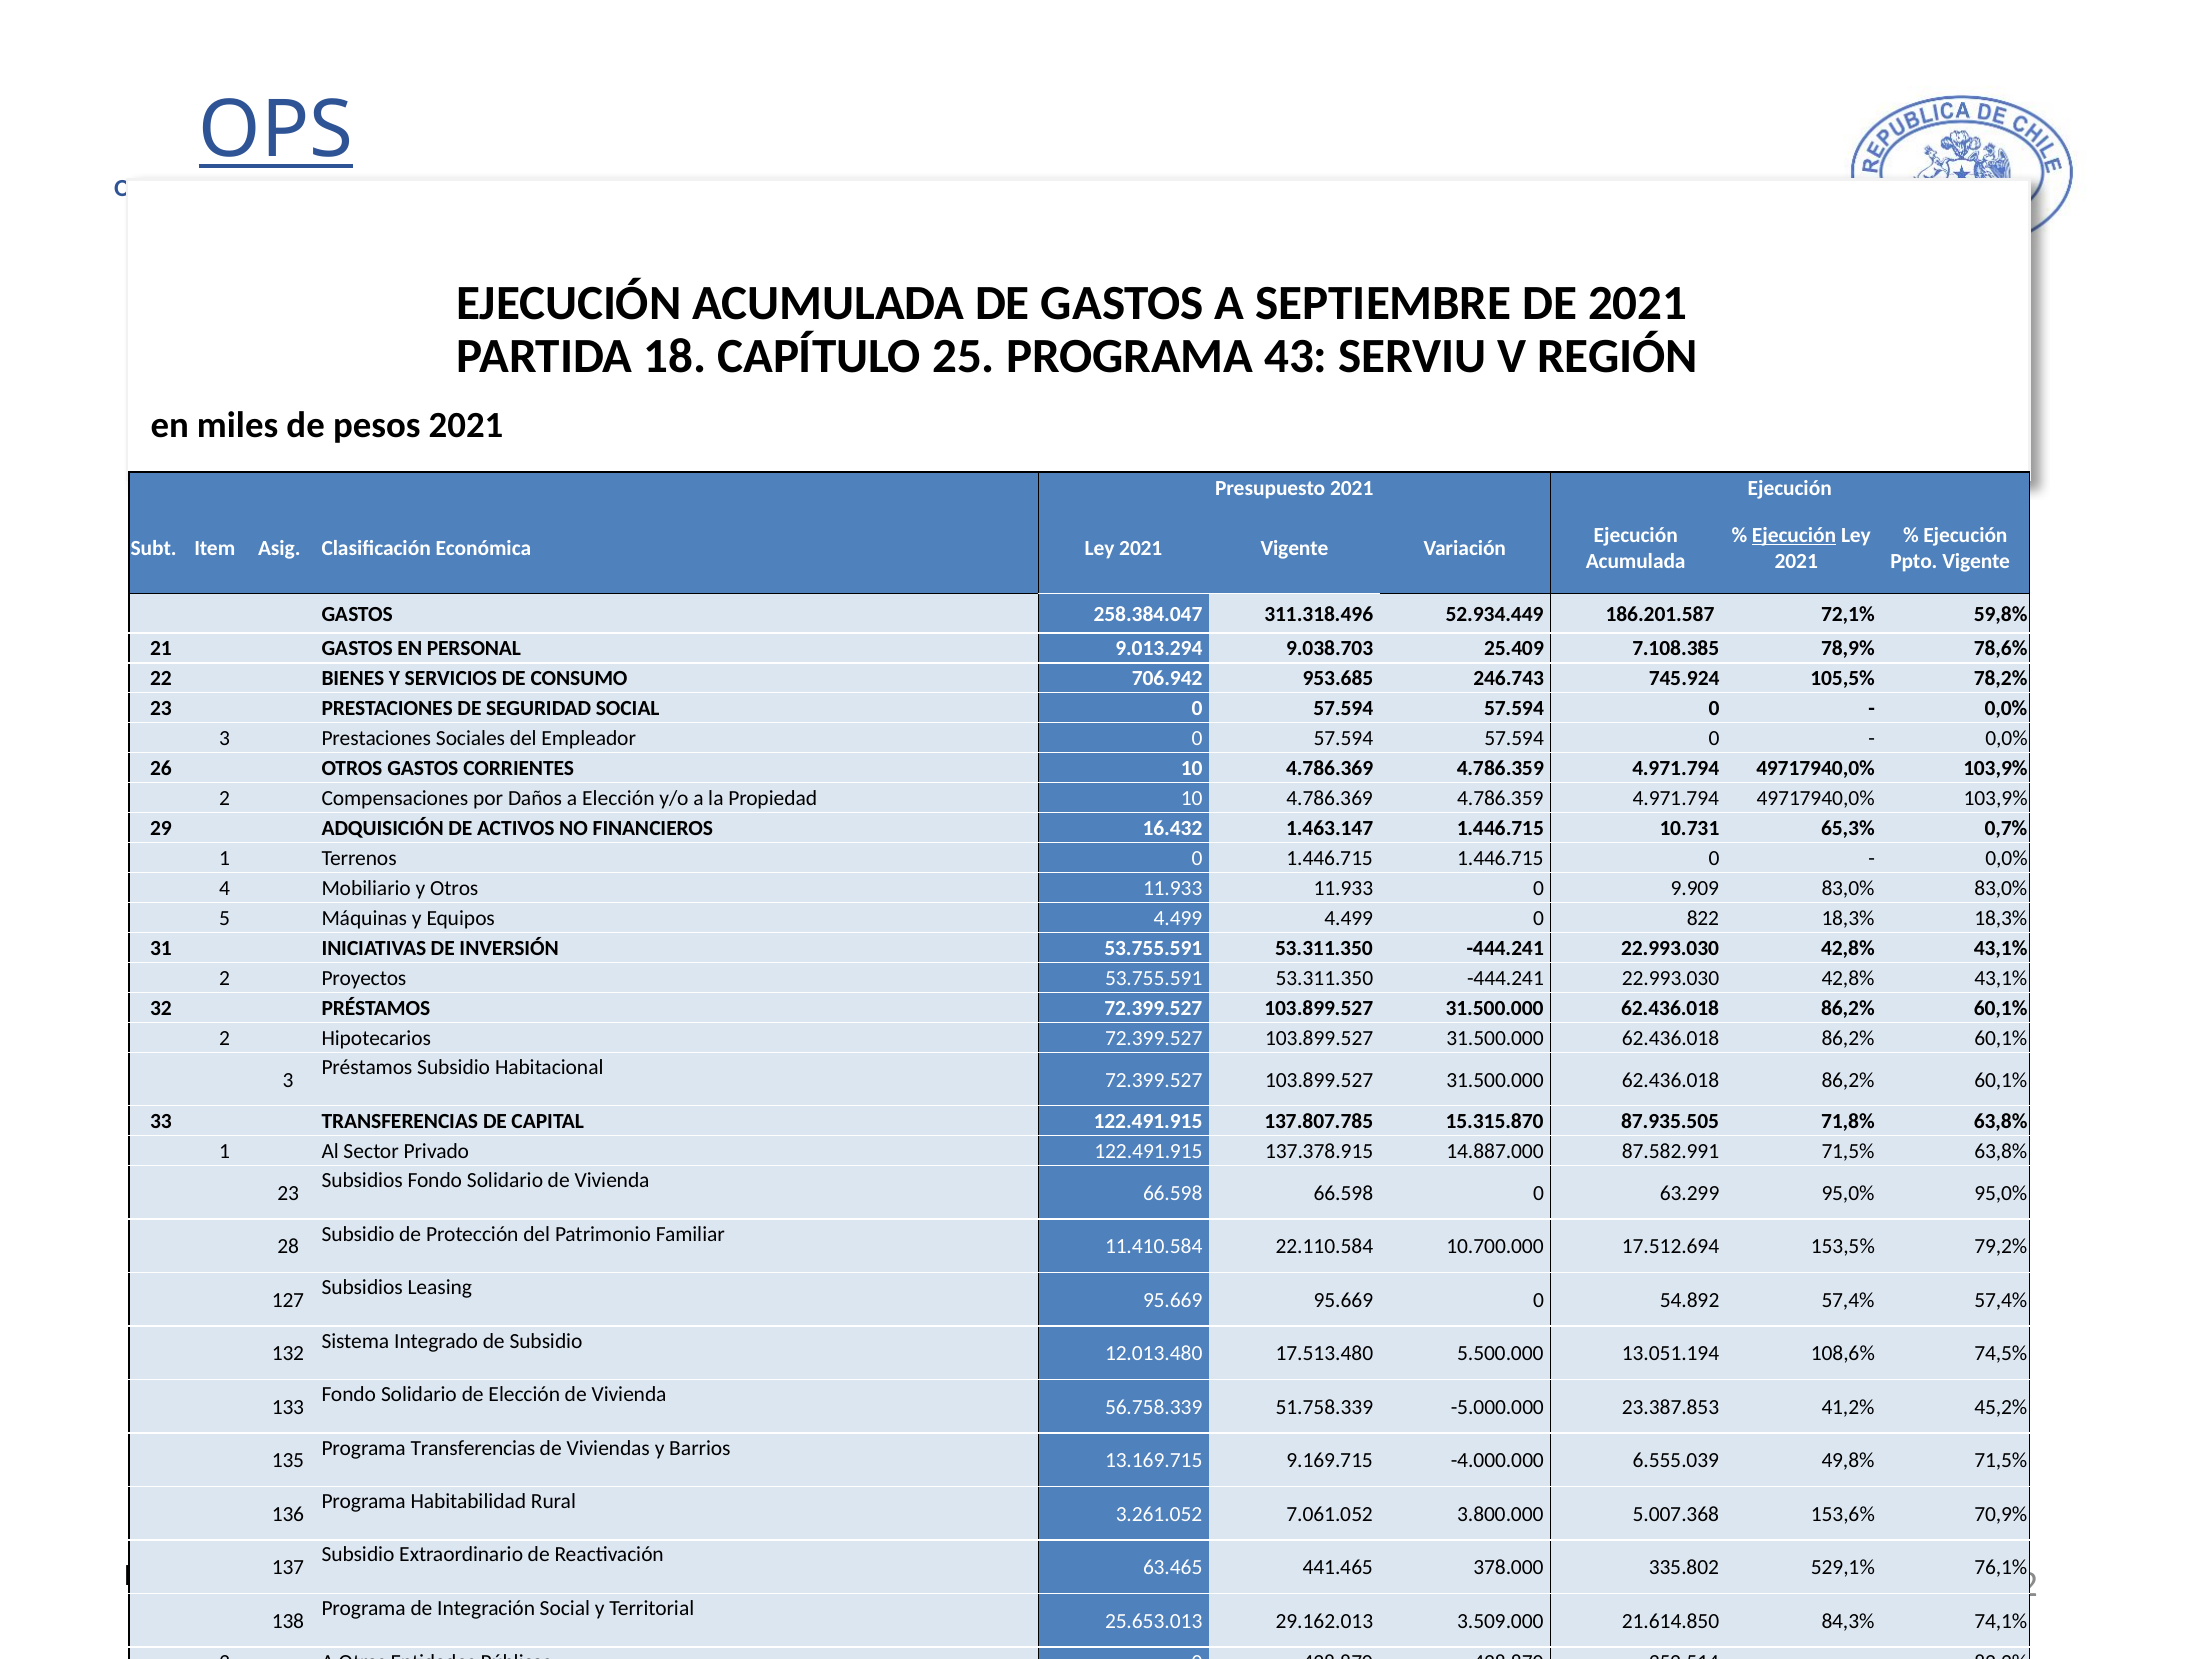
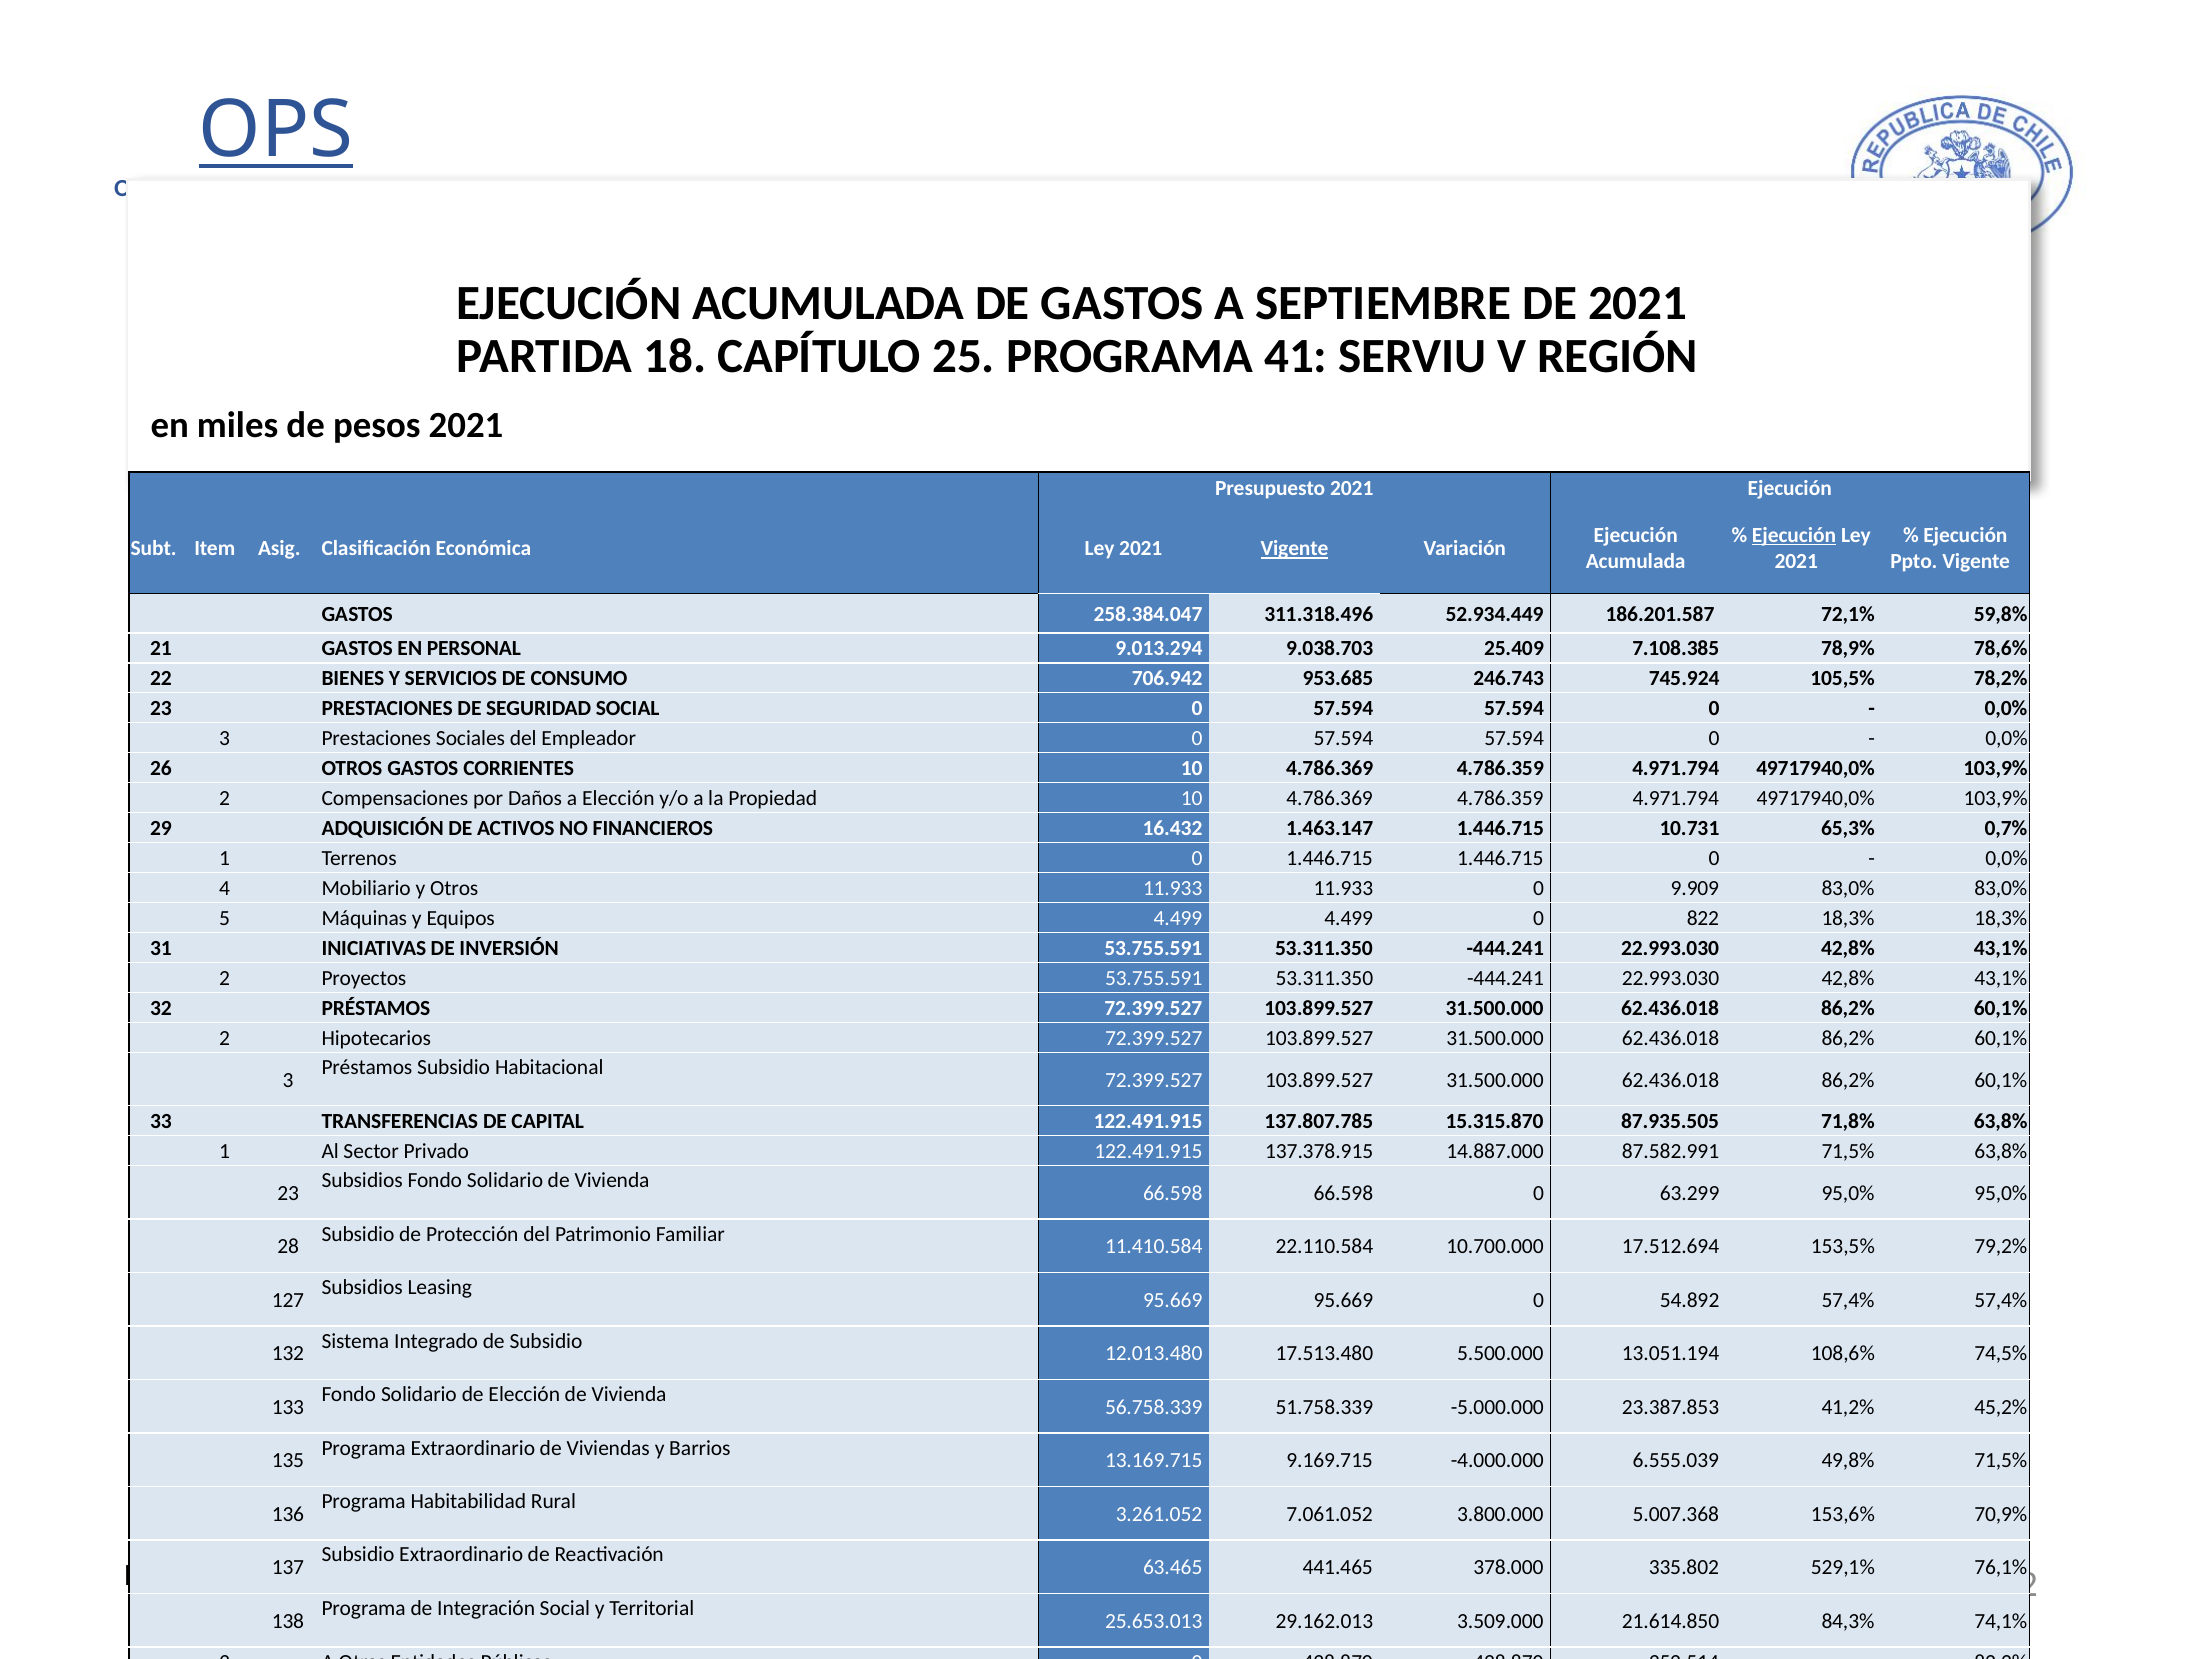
43: 43 -> 41 (1296, 356)
Vigente underline: none -> present (1294, 549)
Programa Transferencias: Transferencias -> Extraordinario (473, 1448)
